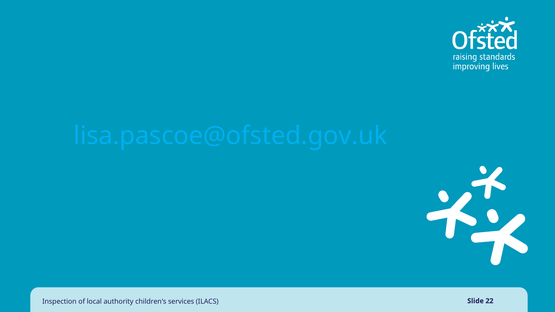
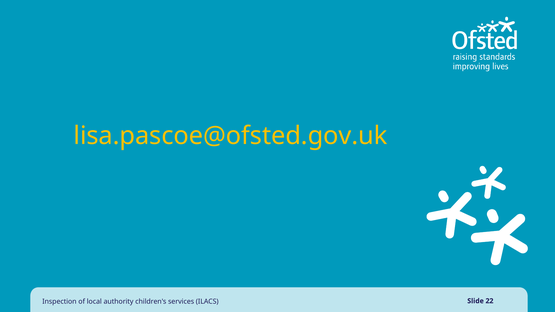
lisa.pascoe@ofsted.gov.uk colour: light blue -> yellow (230, 136)
